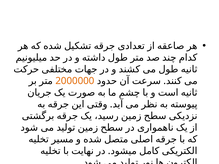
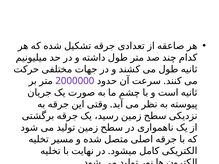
2000000 colour: orange -> purple (75, 81)
